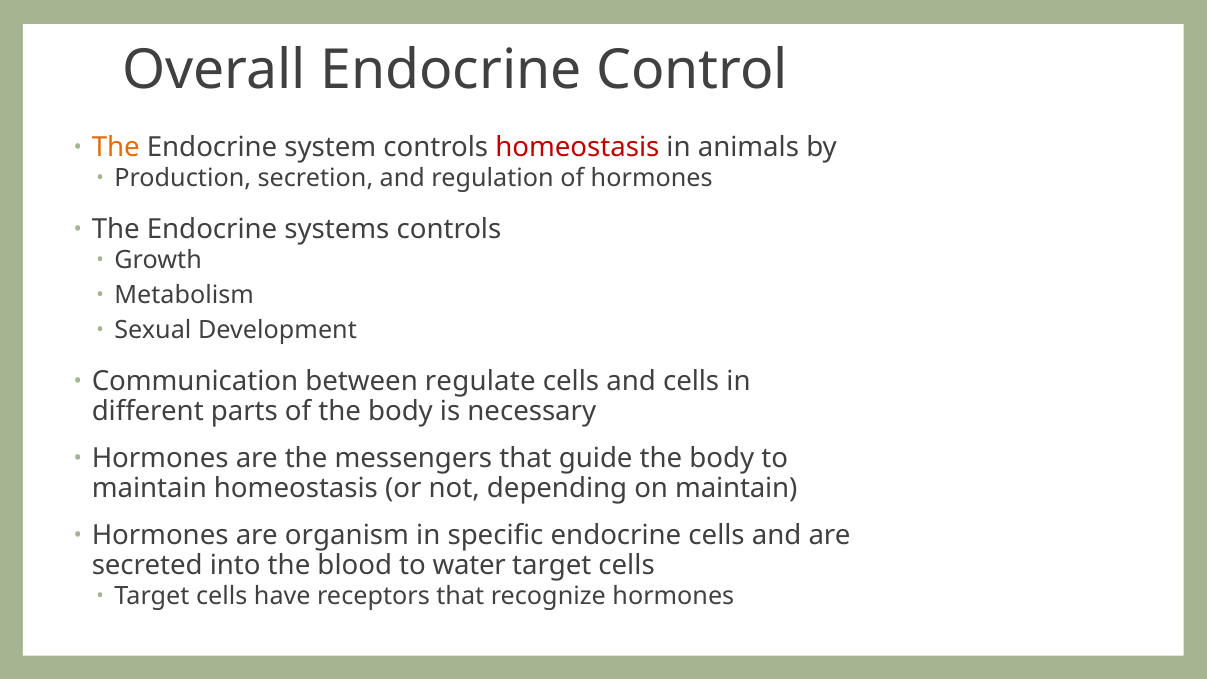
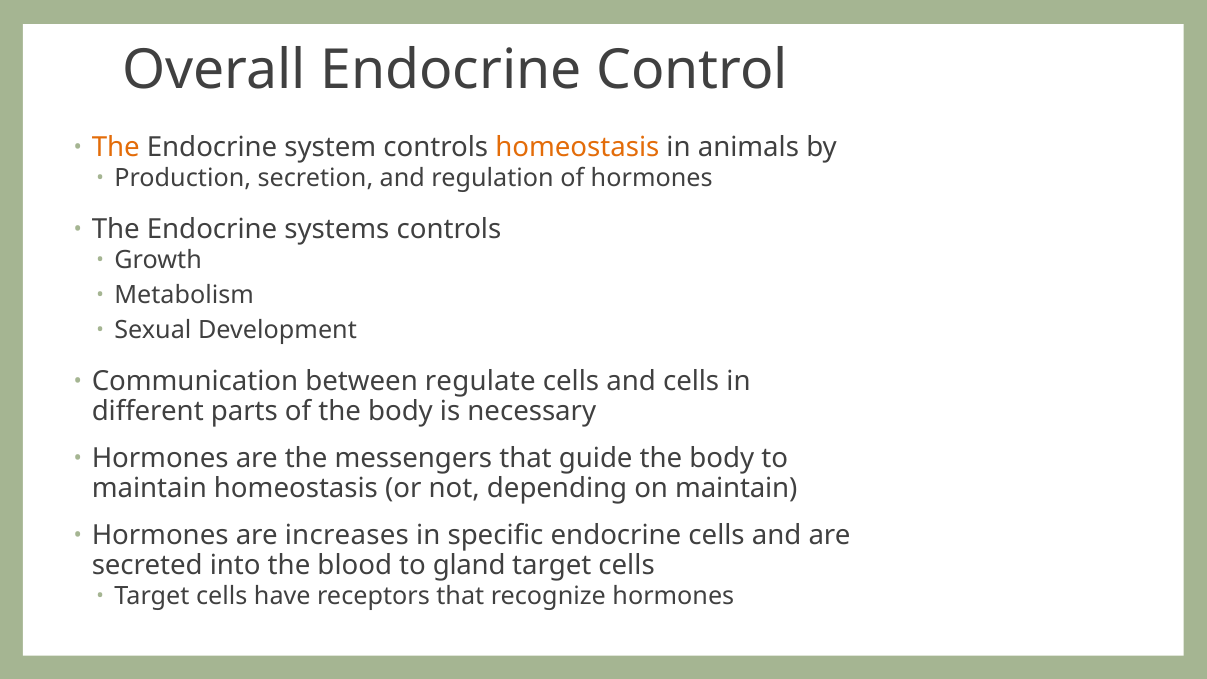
homeostasis colour: red -> orange (577, 147)
organism: organism -> increases (347, 536)
water: water -> gland (469, 566)
